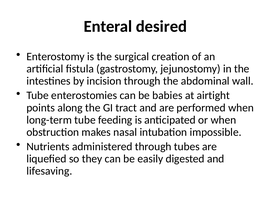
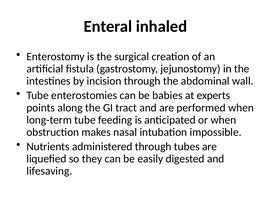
desired: desired -> inhaled (161, 26)
airtight: airtight -> experts (213, 95)
